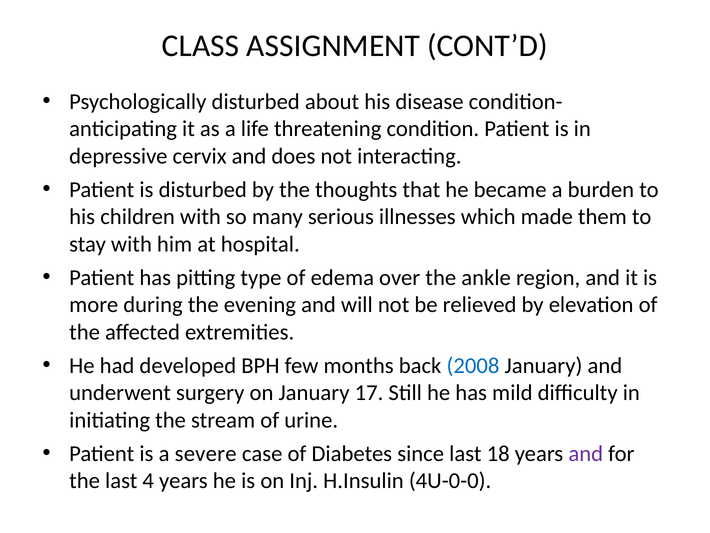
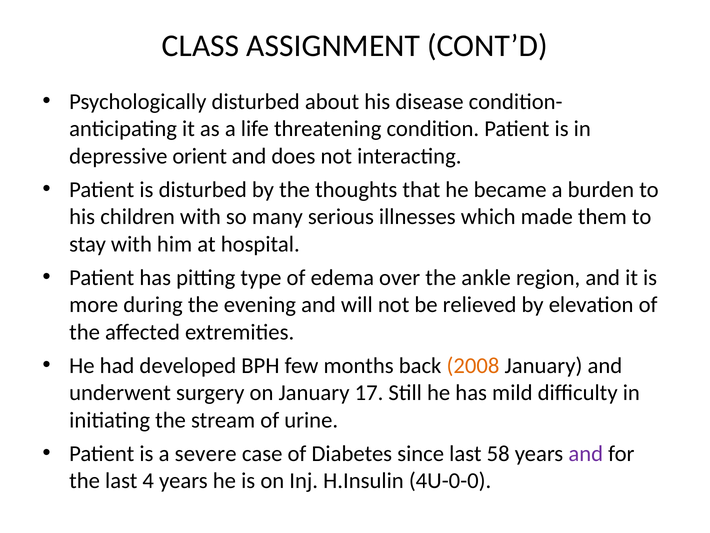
cervix: cervix -> orient (200, 156)
2008 colour: blue -> orange (473, 365)
18: 18 -> 58 (498, 453)
